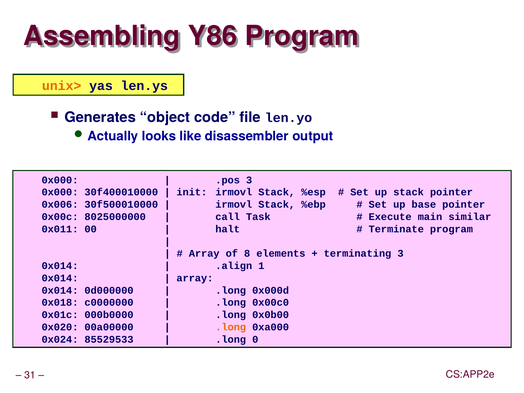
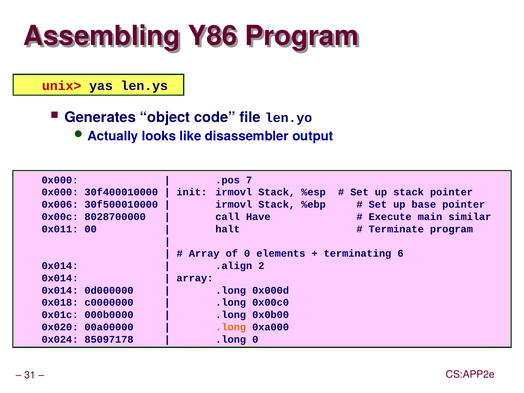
unix> colour: orange -> red (62, 86)
.pos 3: 3 -> 7 (249, 180)
8025000000: 8025000000 -> 8028700000 (115, 217)
Task: Task -> Have (258, 217)
of 8: 8 -> 0 (247, 253)
terminating 3: 3 -> 6 (401, 253)
1: 1 -> 2 (261, 266)
85529533: 85529533 -> 85097178 (109, 339)
